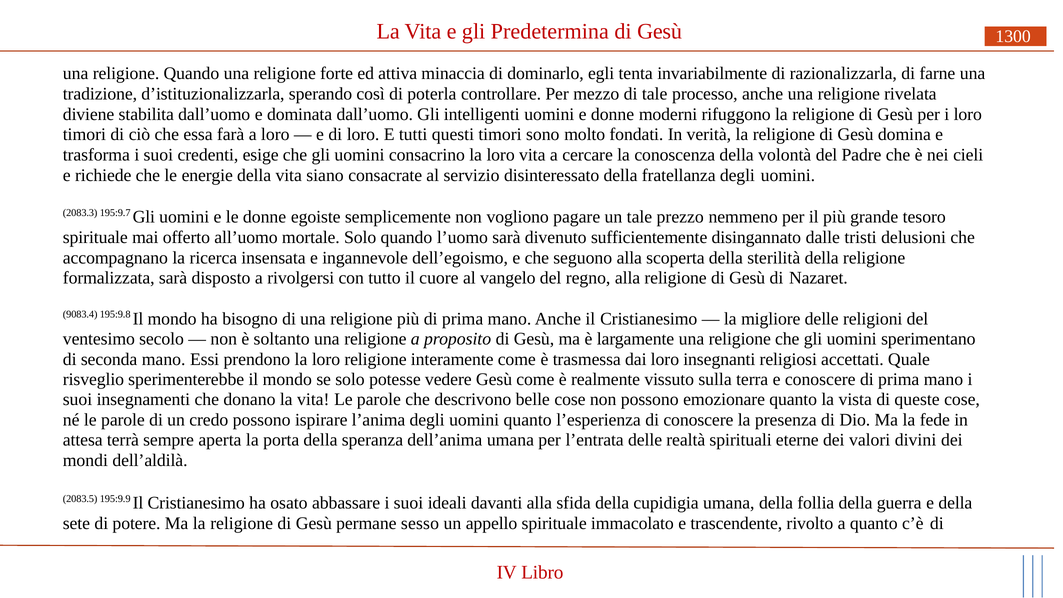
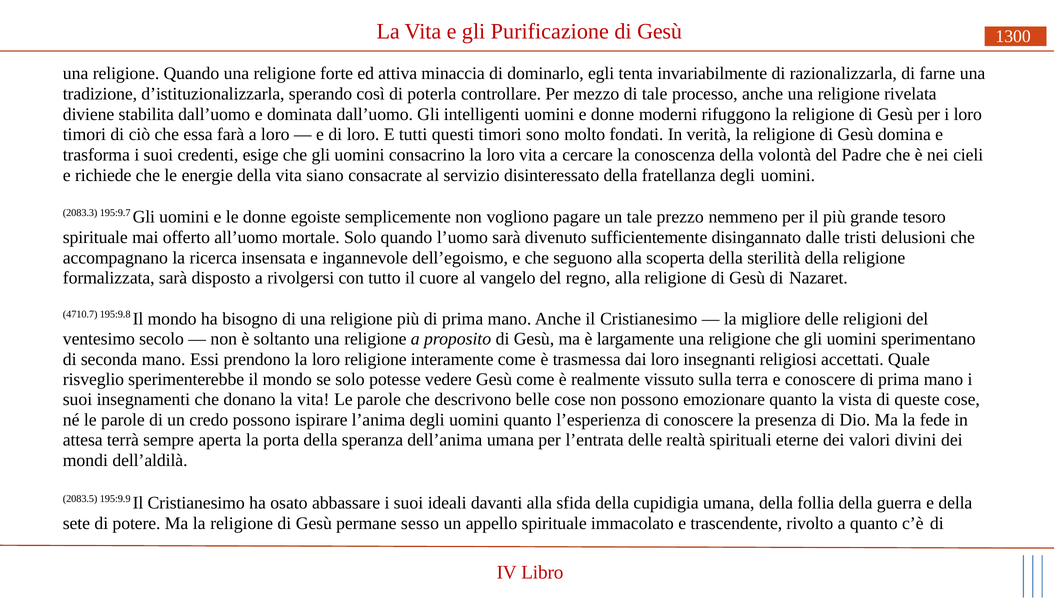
Predetermina: Predetermina -> Purificazione (550, 31)
9083.4: 9083.4 -> 4710.7 (80, 315)
